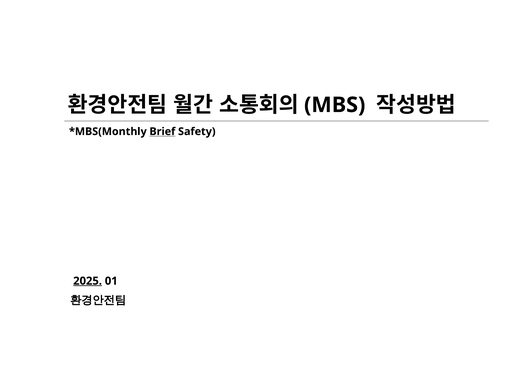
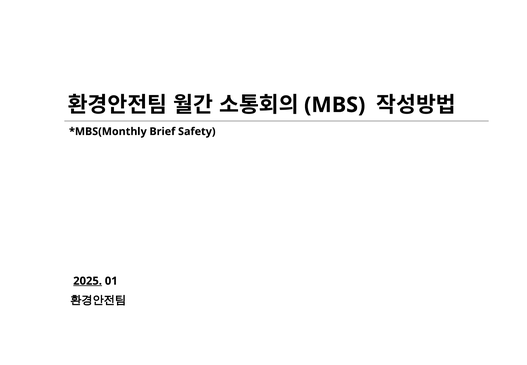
Brief underline: present -> none (162, 131)
